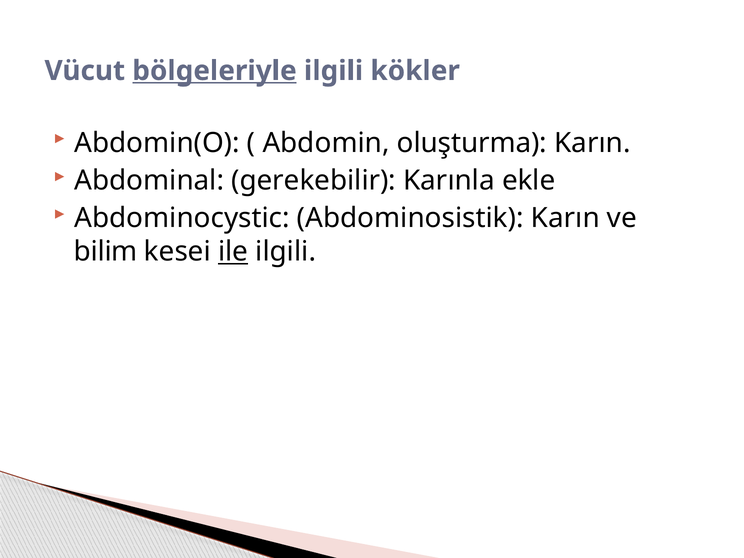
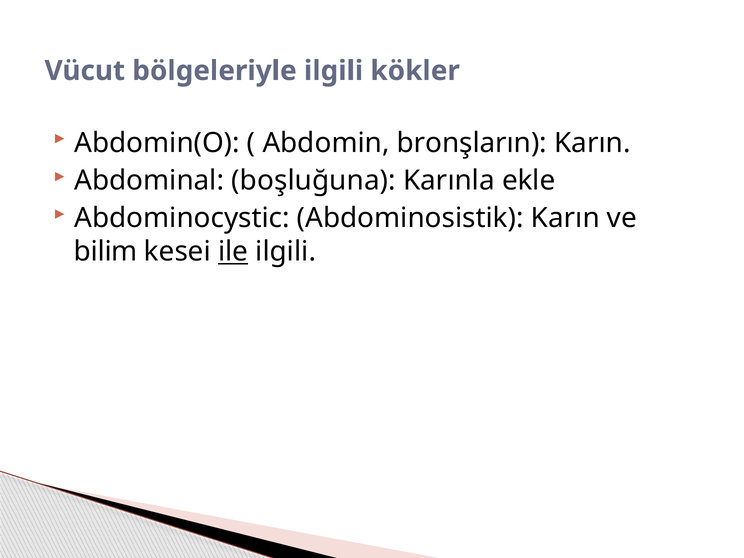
bölgeleriyle underline: present -> none (214, 71)
oluşturma: oluşturma -> bronşların (472, 143)
gerekebilir: gerekebilir -> boşluğuna (314, 181)
